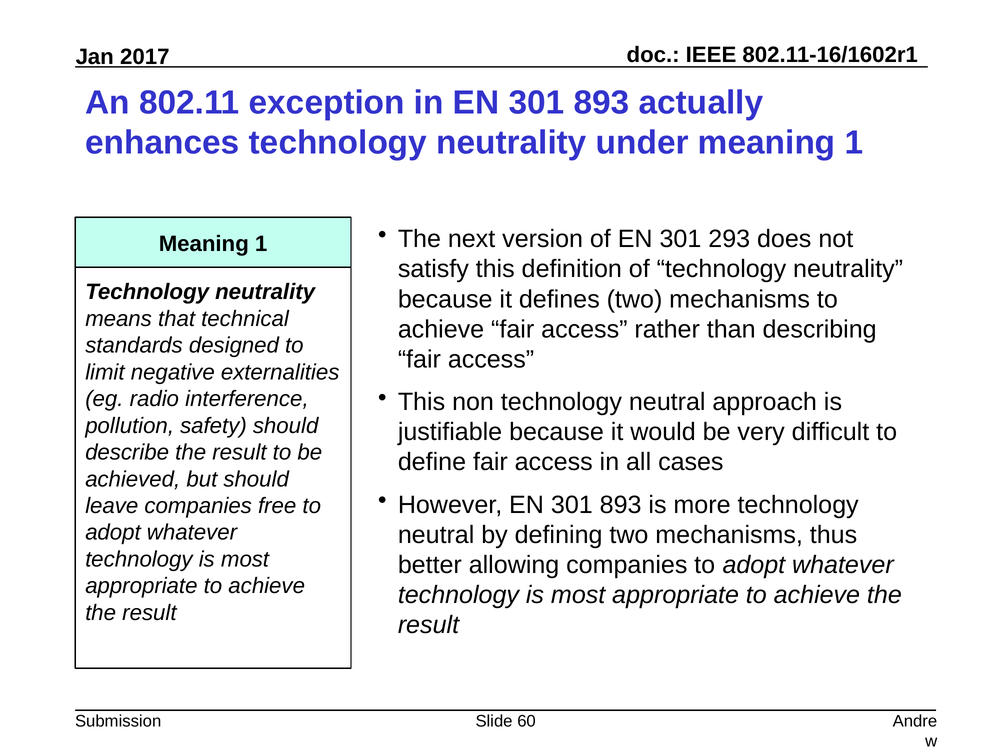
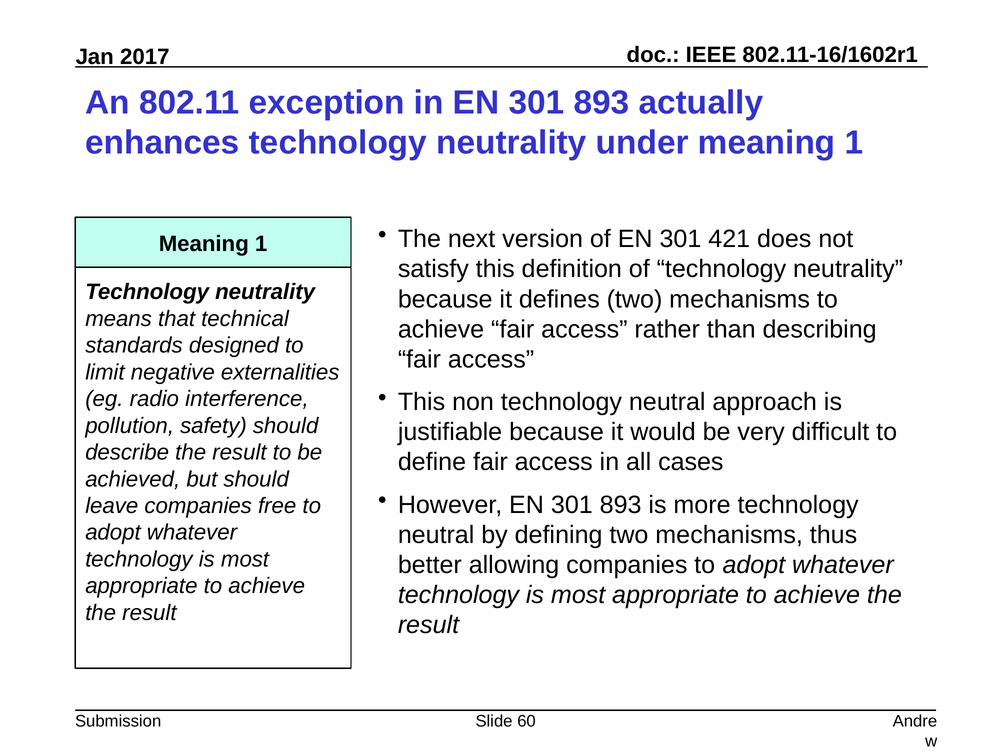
293: 293 -> 421 (729, 239)
